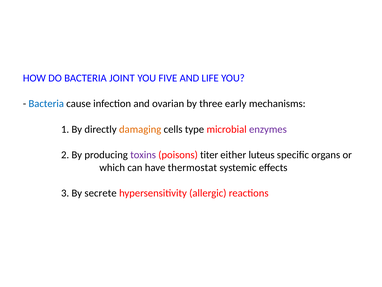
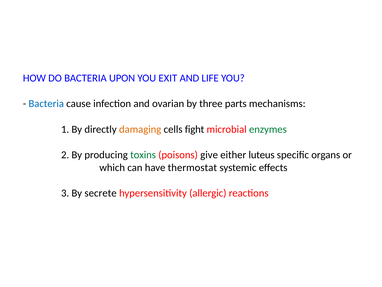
JOINT: JOINT -> UPON (122, 78)
FIVE: FIVE -> EXIT (168, 78)
early: early -> parts (236, 104)
type: type -> fight (195, 129)
enzymes colour: purple -> green (268, 129)
toxins colour: purple -> green (143, 155)
titer: titer -> give (209, 155)
